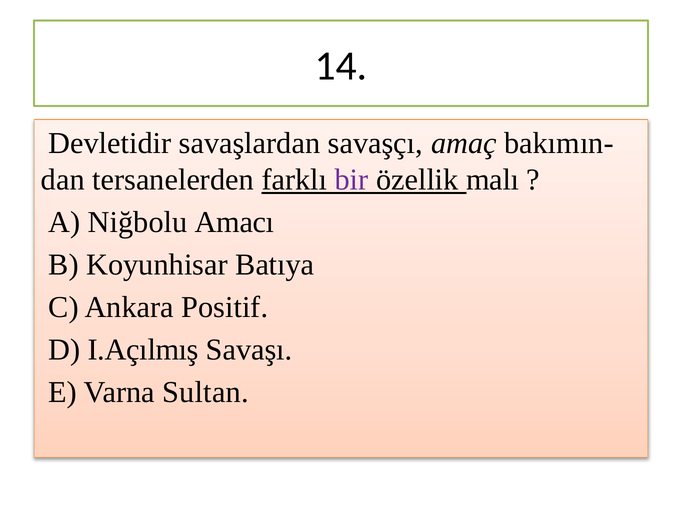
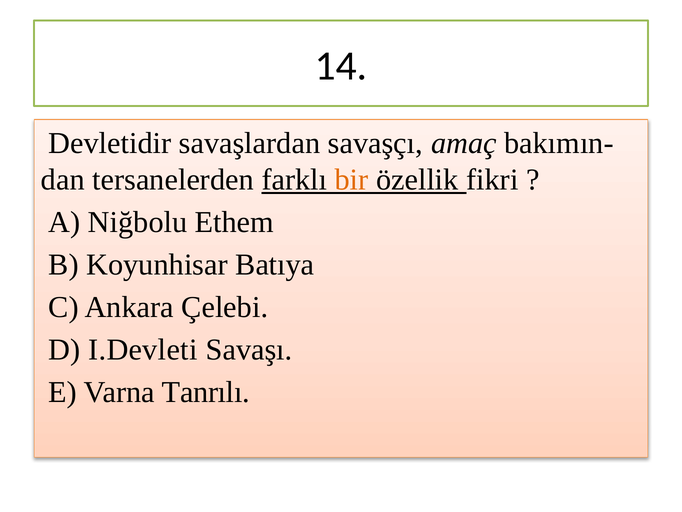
bir colour: purple -> orange (352, 179)
malı: malı -> fikri (492, 179)
Amacı: Amacı -> Ethem (234, 222)
Positif: Positif -> Çelebi (225, 307)
I.Açılmış: I.Açılmış -> I.Devleti (143, 349)
Sultan: Sultan -> Tanrılı (206, 392)
